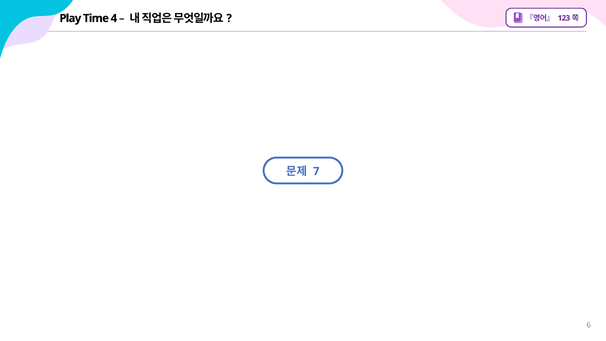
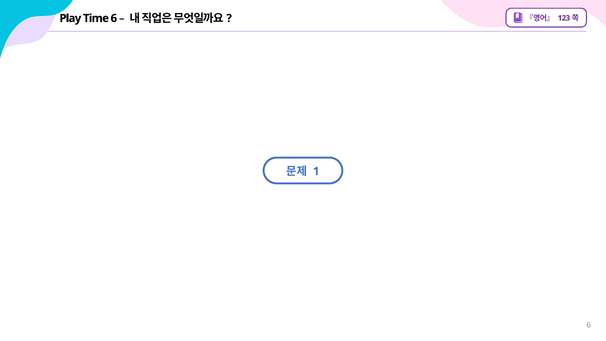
Time 4: 4 -> 6 (114, 18)
7: 7 -> 1 (316, 171)
